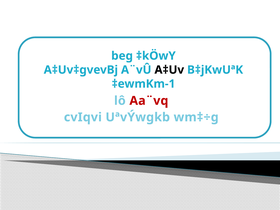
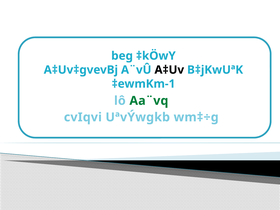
Aa¨vq colour: red -> green (149, 101)
